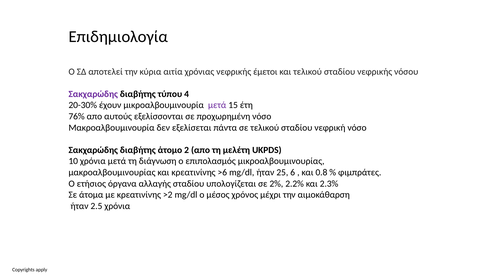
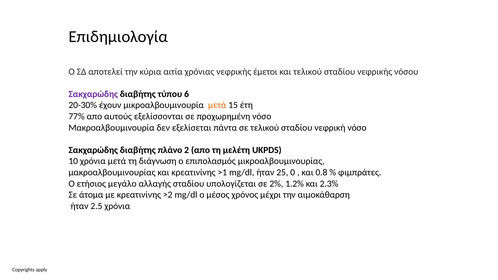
4: 4 -> 6 (187, 94)
μετά colour: purple -> orange (217, 105)
76%: 76% -> 77% (77, 116)
άτομο: άτομο -> πλάνο (170, 150)
>6: >6 -> >1 (222, 172)
6: 6 -> 0 (293, 172)
όργανα: όργανα -> μεγάλο (122, 184)
2.2%: 2.2% -> 1.2% (295, 184)
